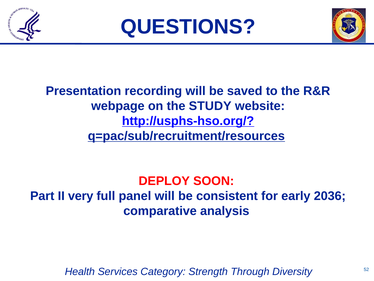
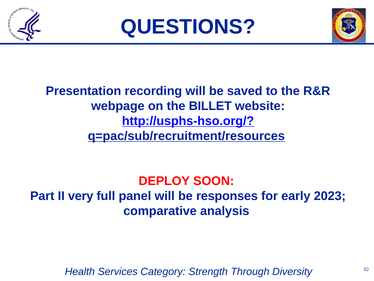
STUDY: STUDY -> BILLET (210, 106)
consistent: consistent -> responses (227, 196)
2036: 2036 -> 2023 (330, 196)
